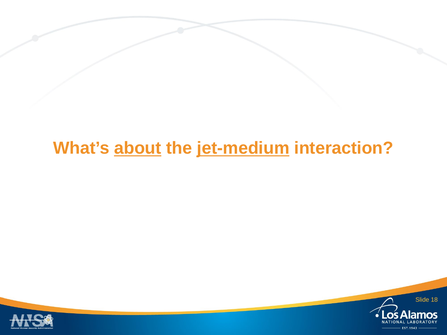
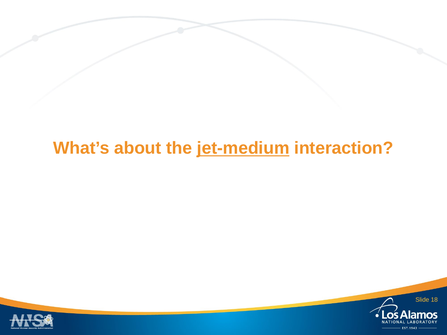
about underline: present -> none (138, 148)
